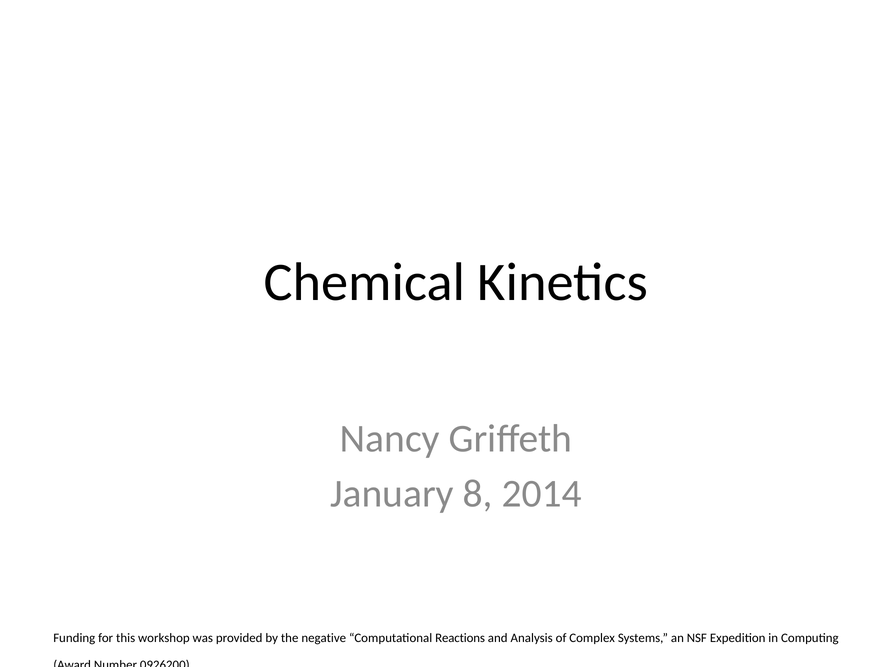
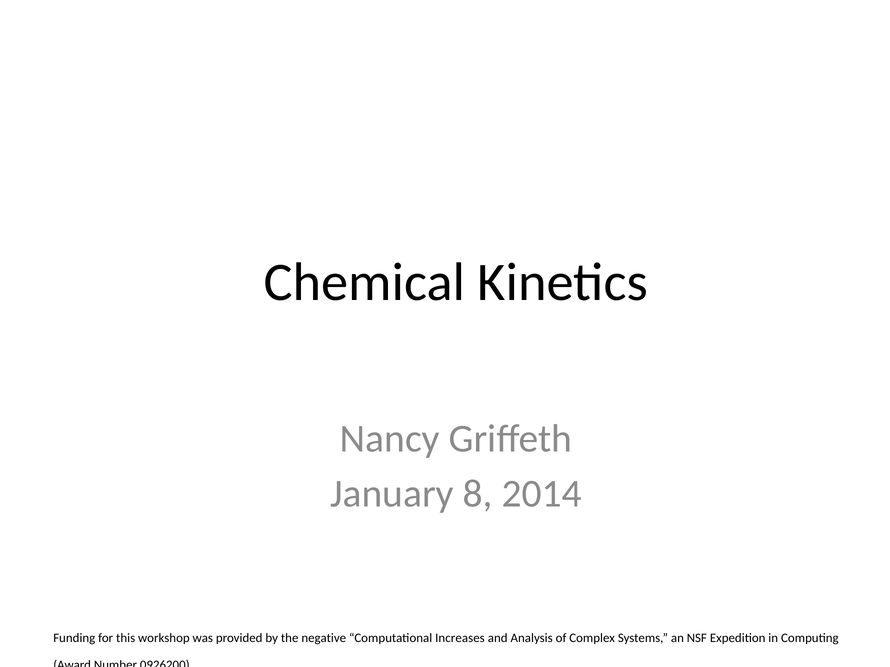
Reactions: Reactions -> Increases (460, 639)
